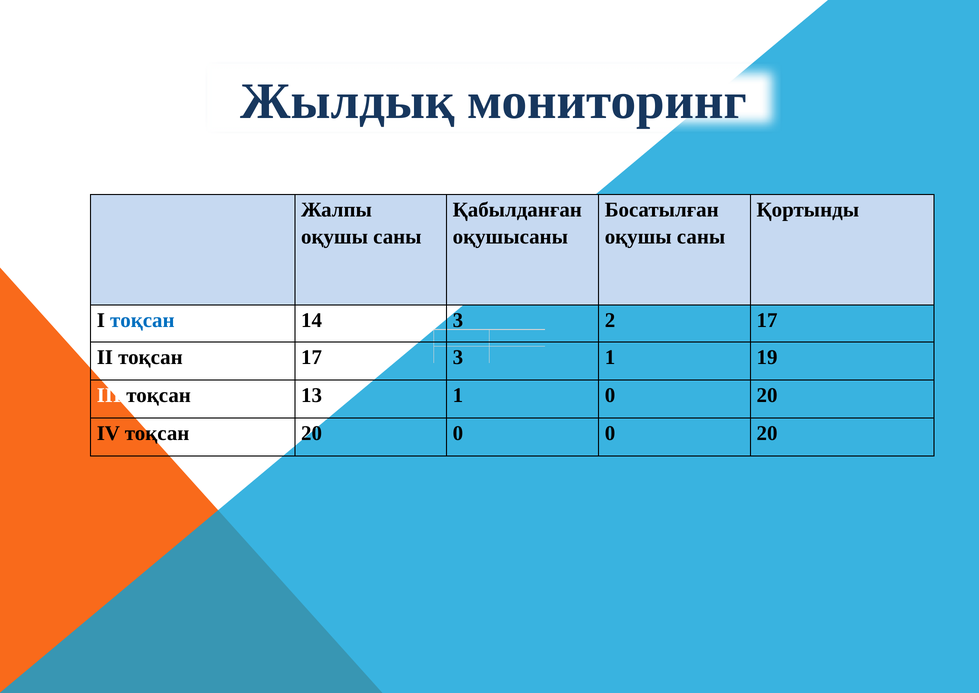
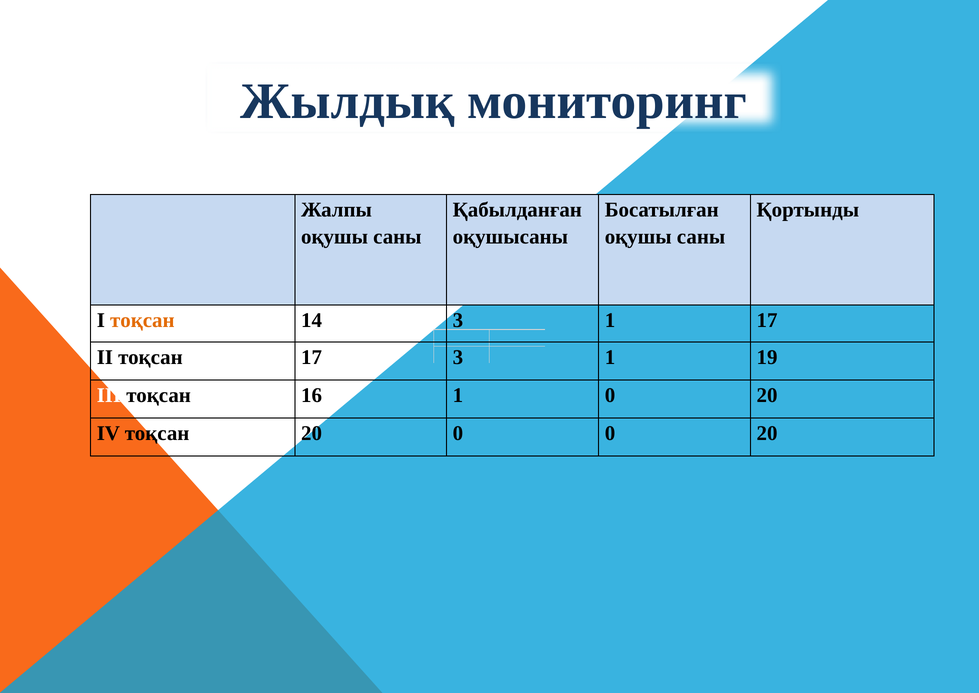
тоқсан colour: blue -> orange (142, 320)
14 3 2: 2 -> 1 (610, 320)
13: 13 -> 16 (312, 395)
